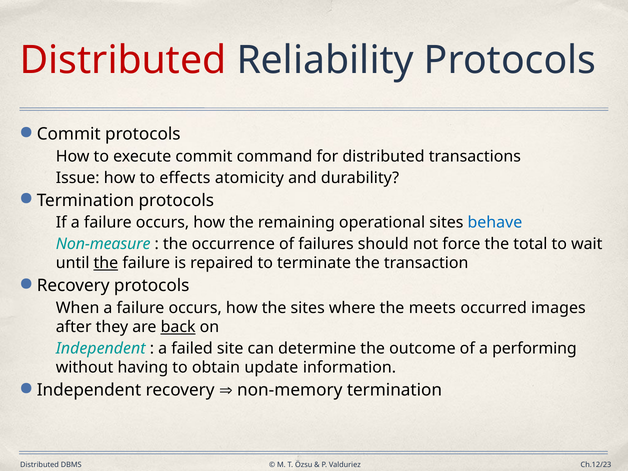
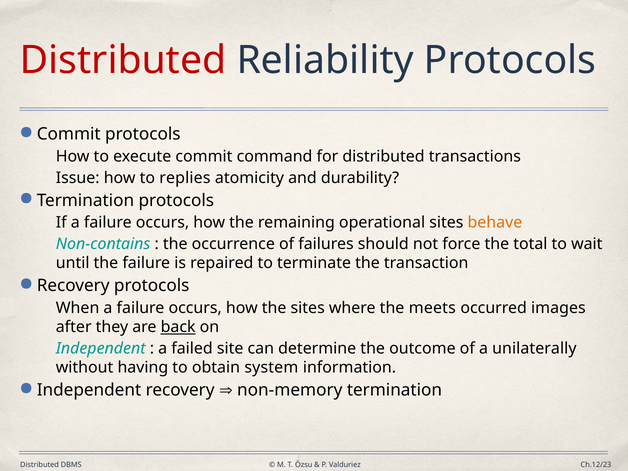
effects: effects -> replies (185, 178)
behave colour: blue -> orange (495, 223)
Non-measure: Non-measure -> Non-contains (103, 244)
the underline: present -> none (106, 263)
performing: performing -> unilaterally (534, 349)
update: update -> system (271, 368)
